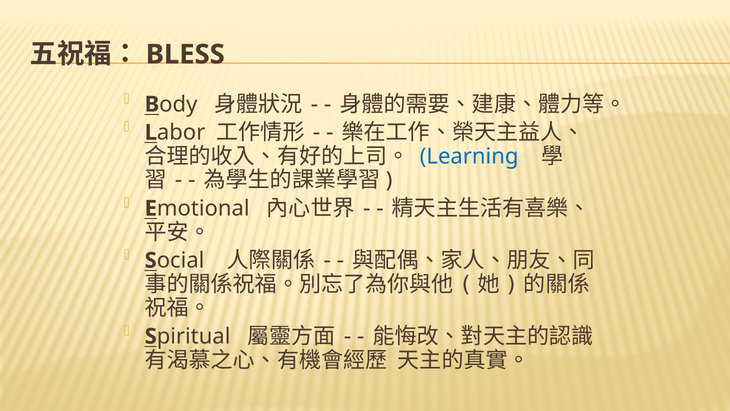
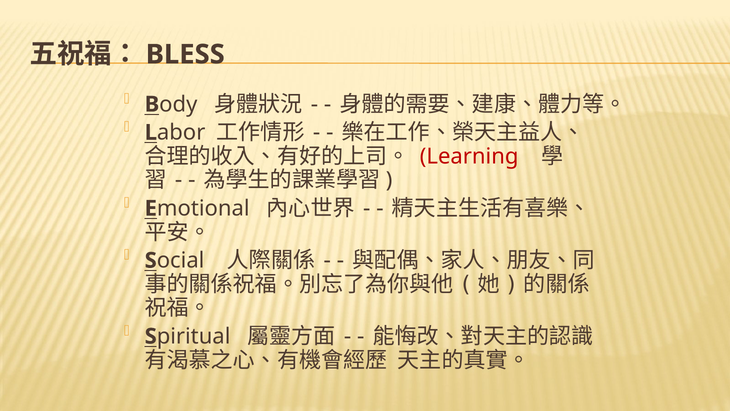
Learning colour: blue -> red (469, 156)
